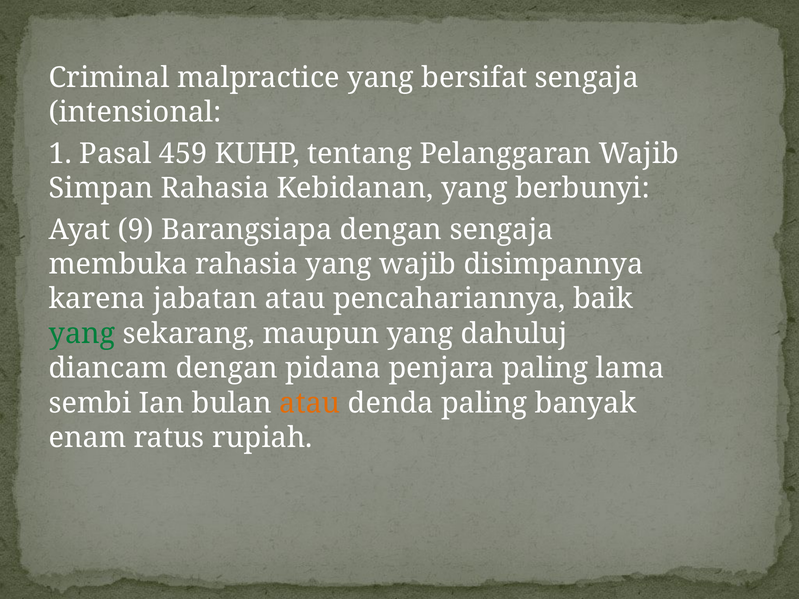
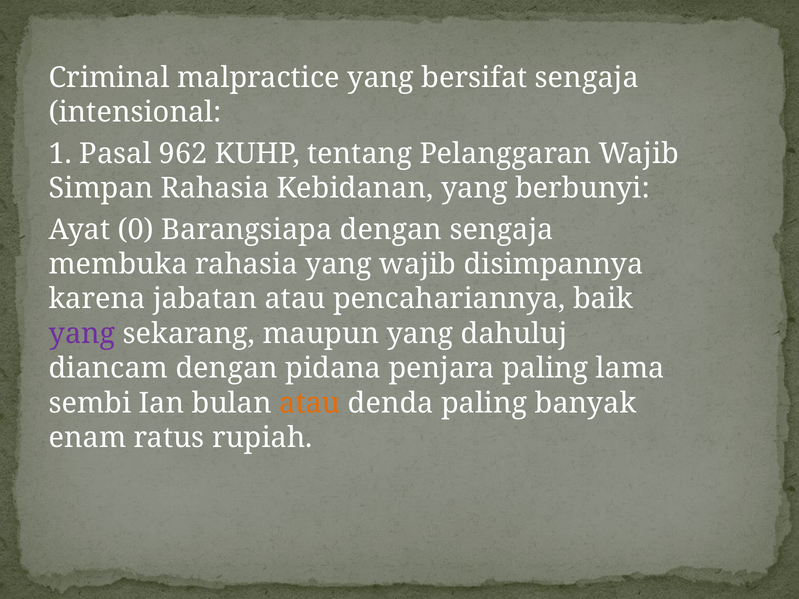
459: 459 -> 962 (183, 154)
9: 9 -> 0 (136, 230)
yang colour: green -> purple (82, 334)
